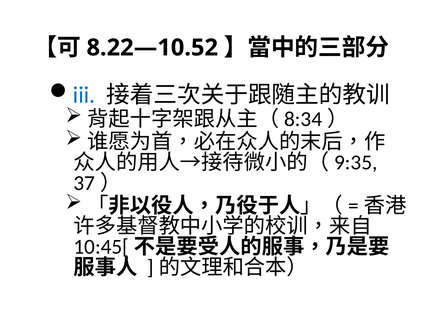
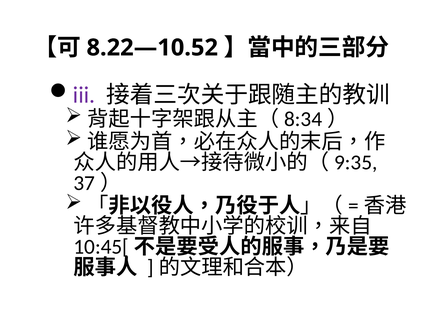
iii colour: blue -> purple (84, 95)
